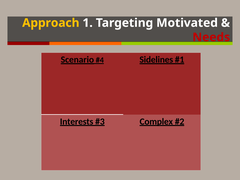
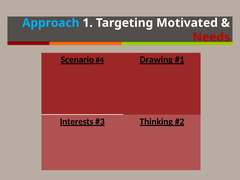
Approach colour: yellow -> light blue (51, 23)
Sidelines: Sidelines -> Drawing (156, 60)
Complex: Complex -> Thinking (156, 122)
